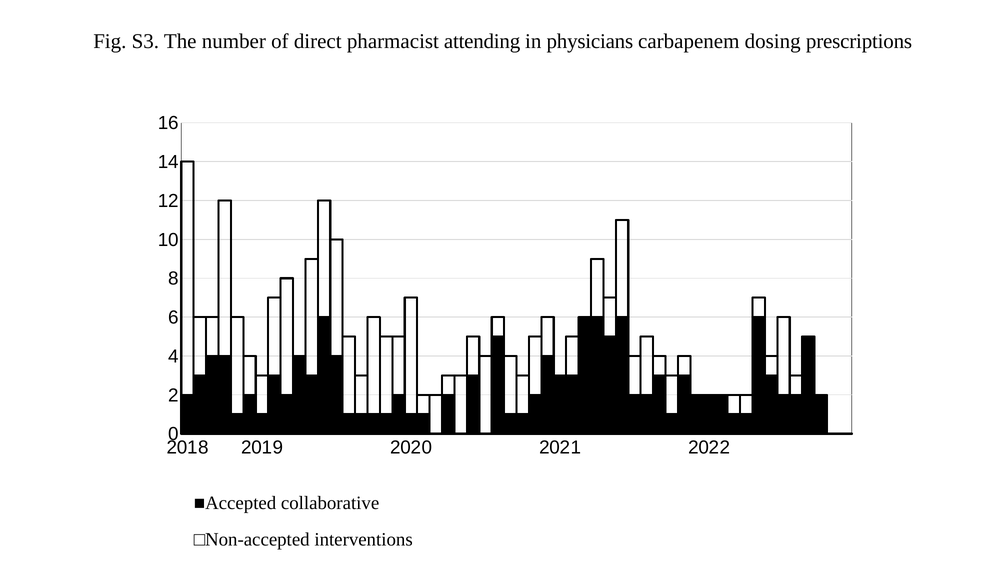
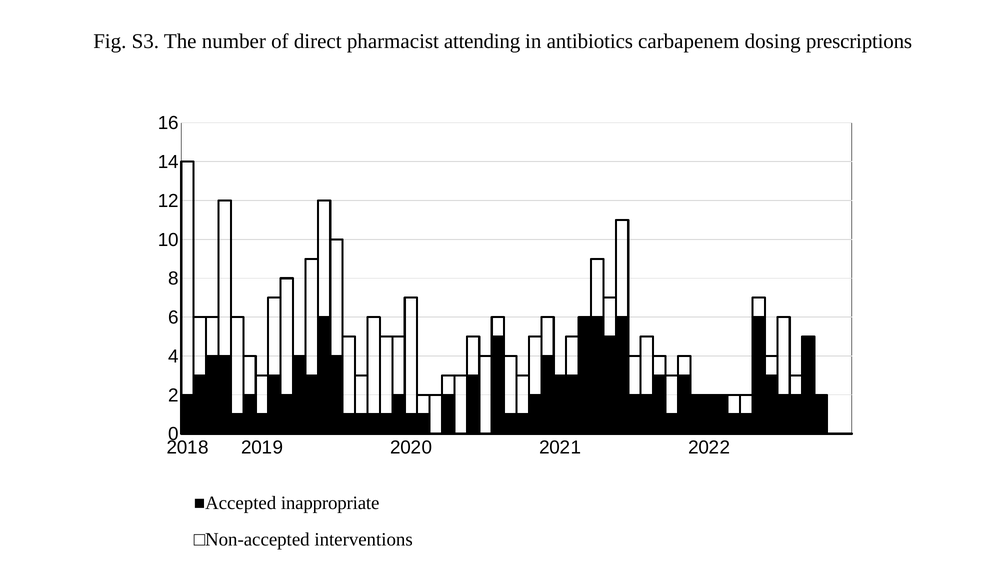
physicians: physicians -> antibiotics (590, 41)
collaborative: collaborative -> inappropriate (330, 503)
